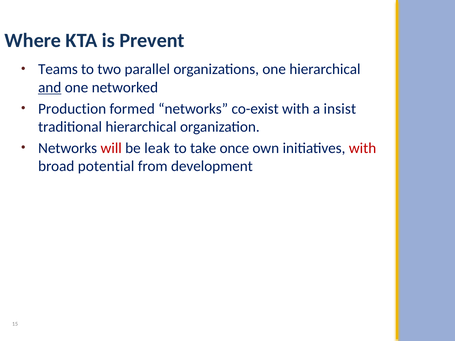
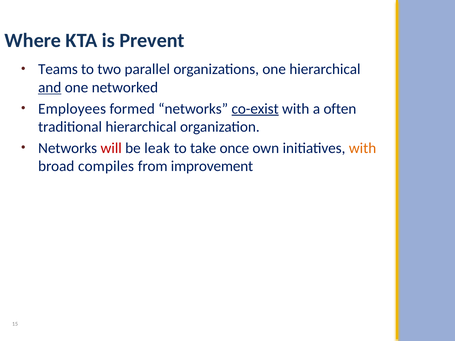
Production: Production -> Employees (72, 109)
co-exist underline: none -> present (255, 109)
insist: insist -> often (340, 109)
with colour: red -> orange (363, 148)
potential: potential -> compiles (106, 166)
development: development -> improvement (212, 166)
